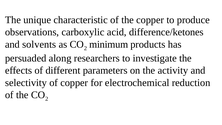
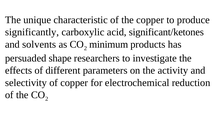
observations: observations -> significantly (32, 32)
difference/ketones: difference/ketones -> significant/ketones (166, 32)
along: along -> shape (60, 58)
